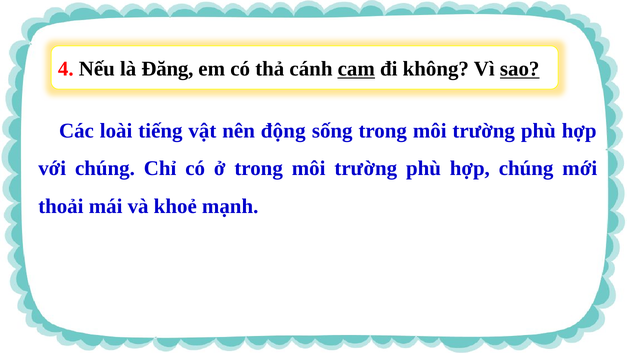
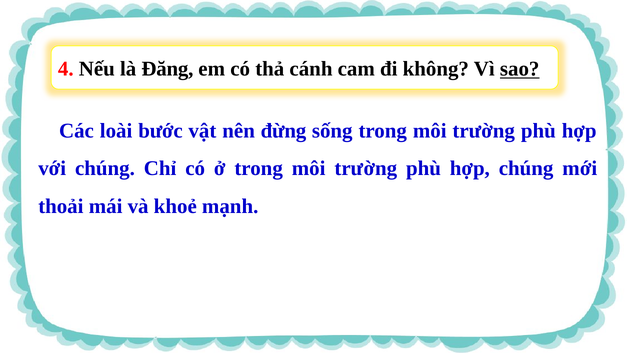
cam underline: present -> none (356, 69)
tiếng: tiếng -> bước (161, 131)
động: động -> đừng (283, 131)
